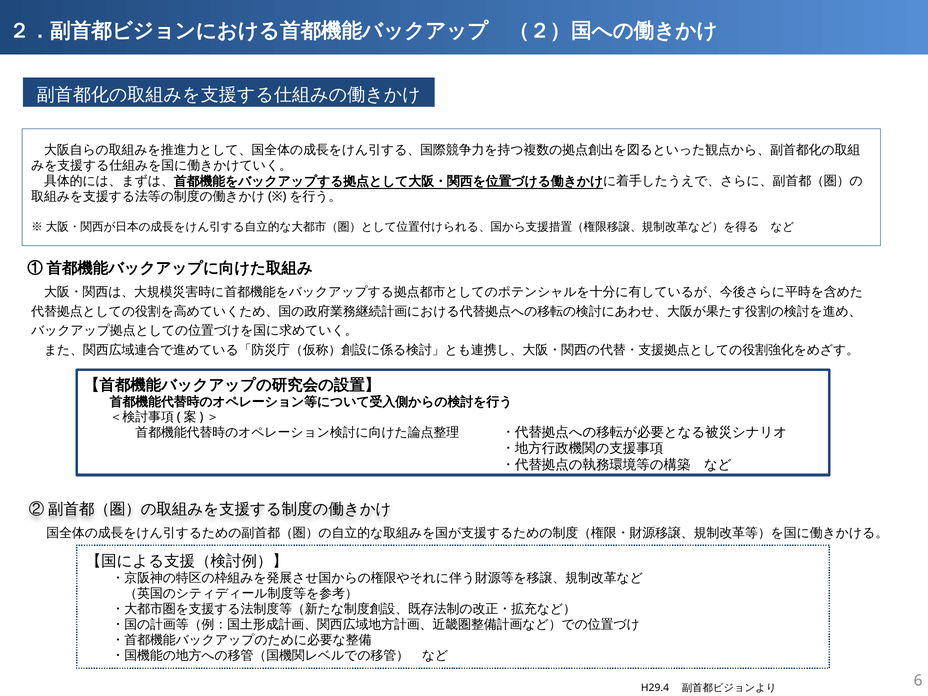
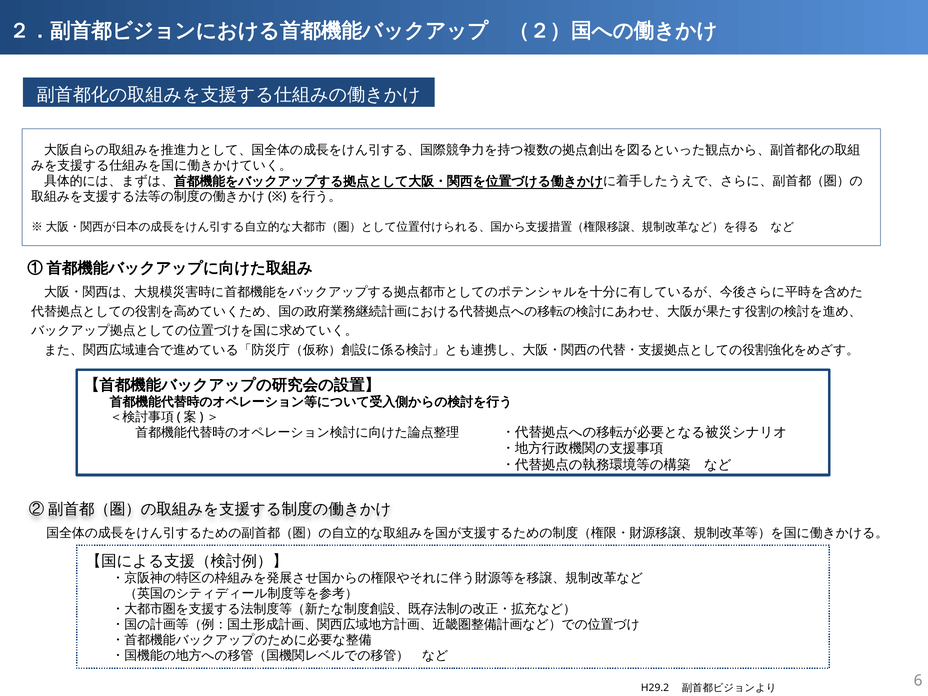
H29.4: H29.4 -> H29.2 (655, 688)
